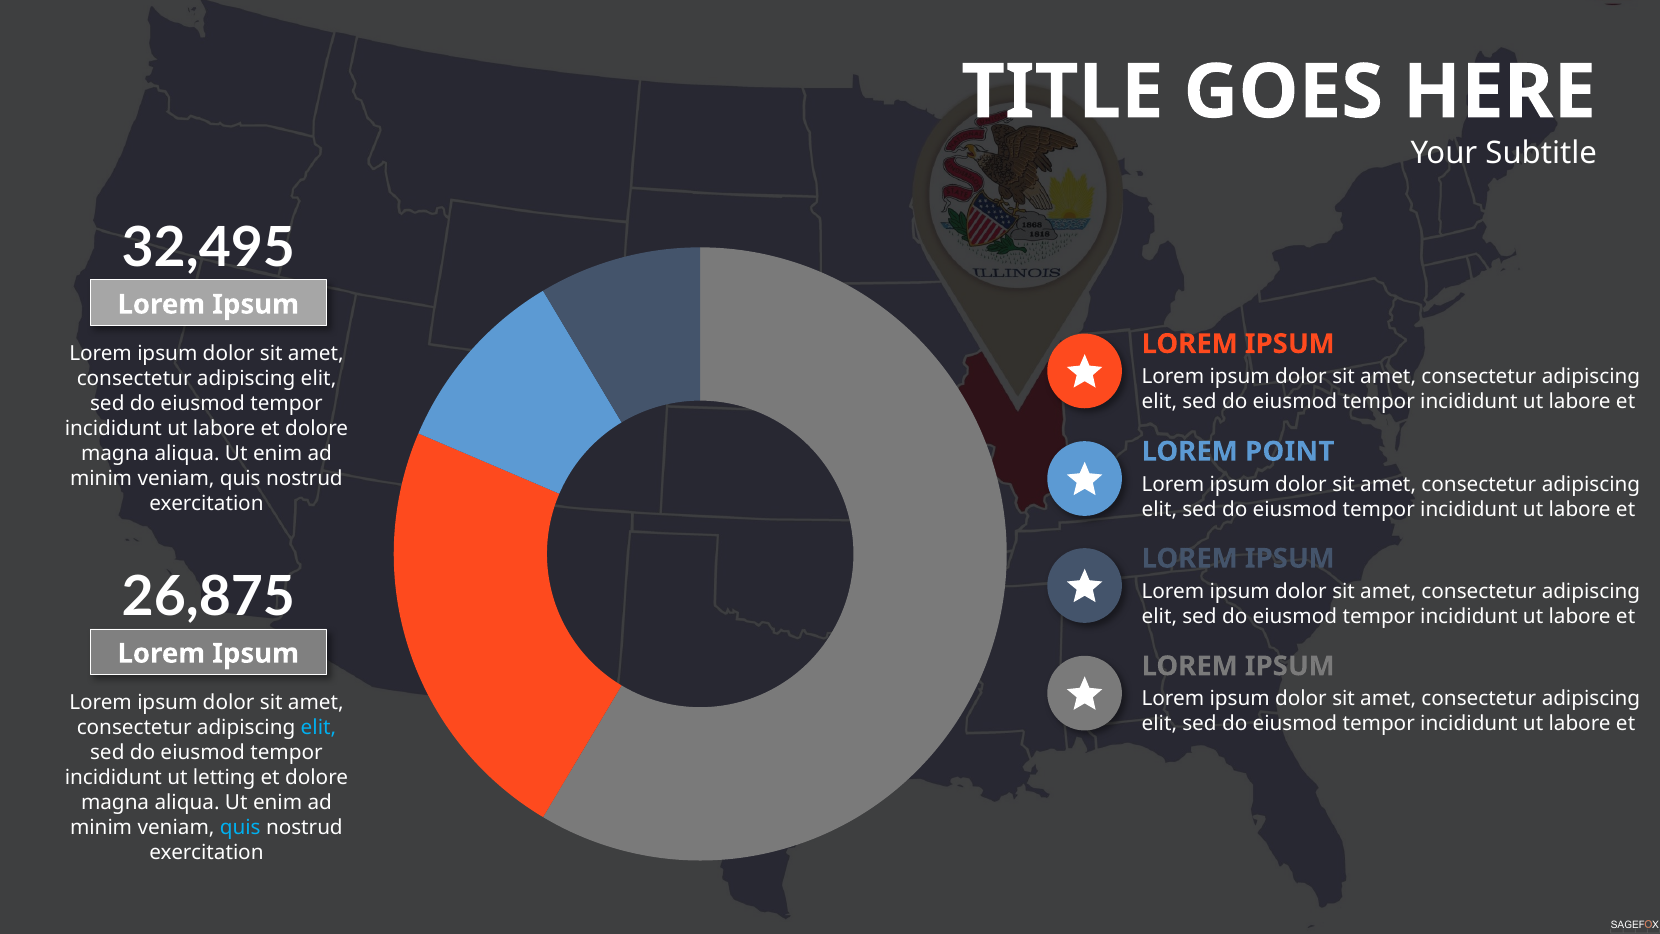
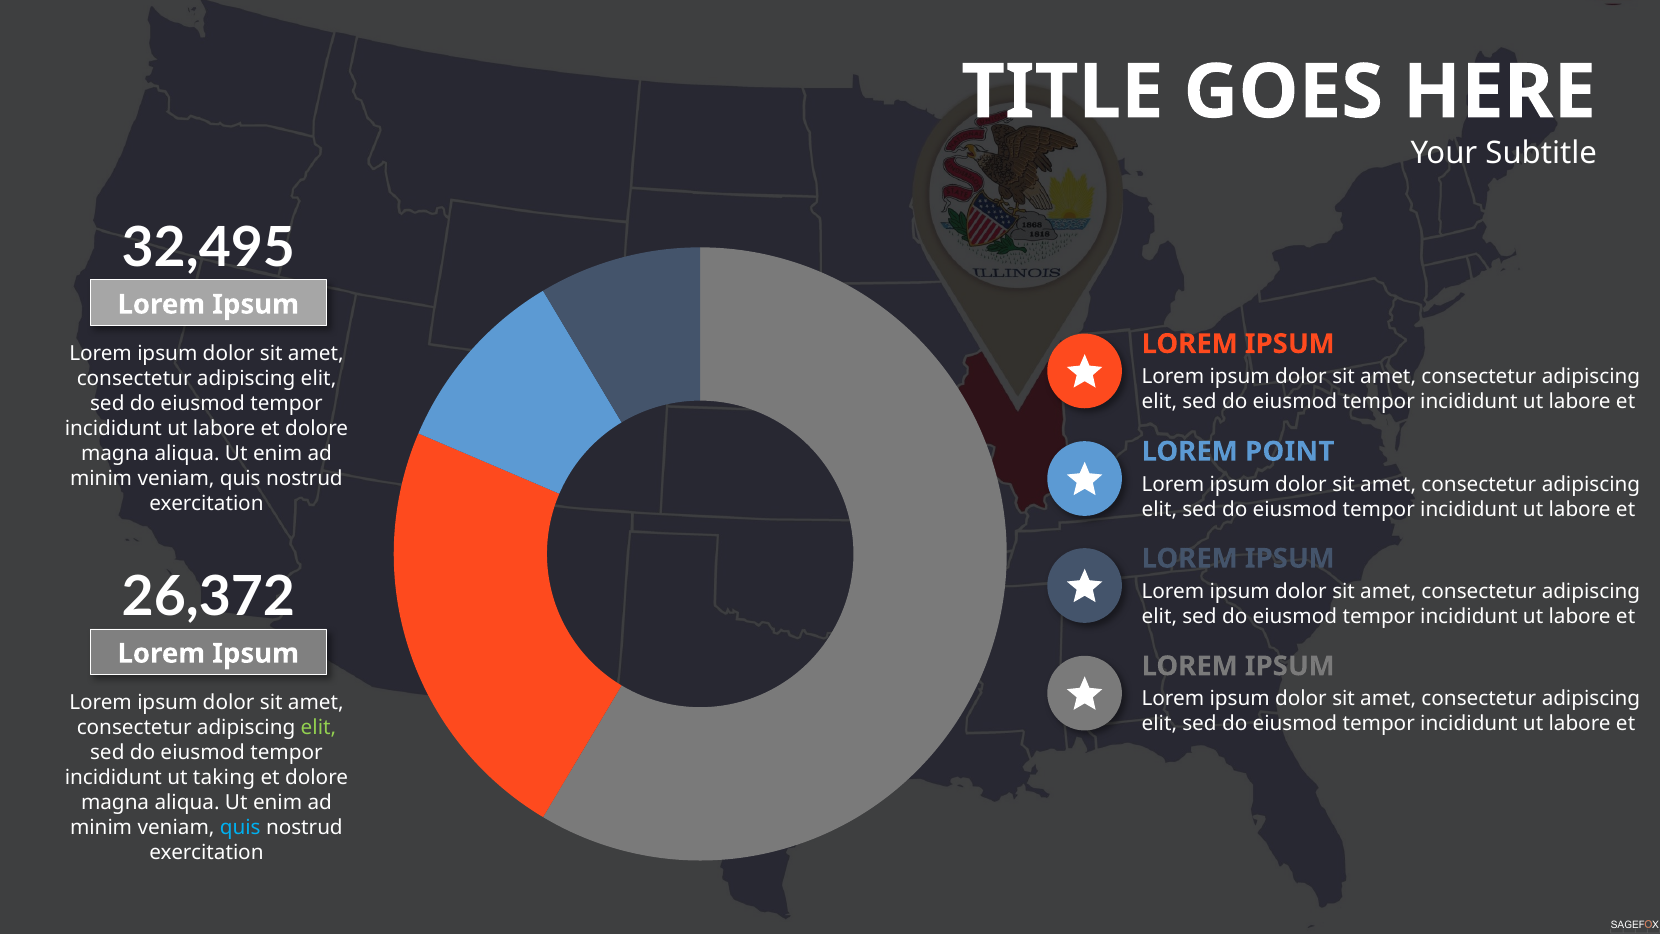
26,875: 26,875 -> 26,372 (208, 598)
elit colour: light blue -> light green (319, 728)
letting: letting -> taking (224, 777)
